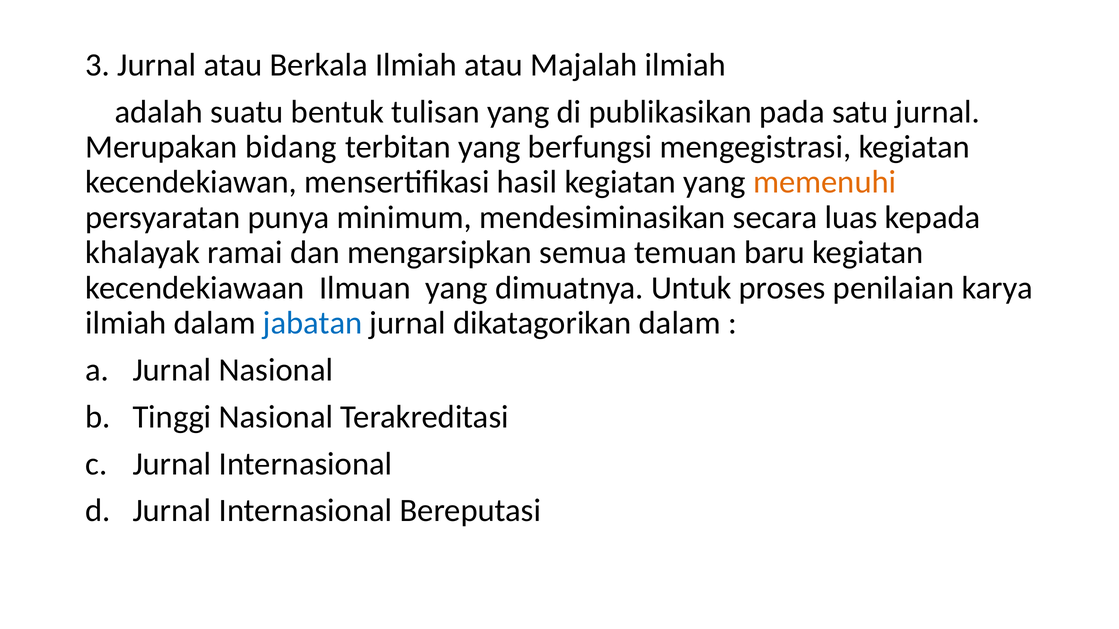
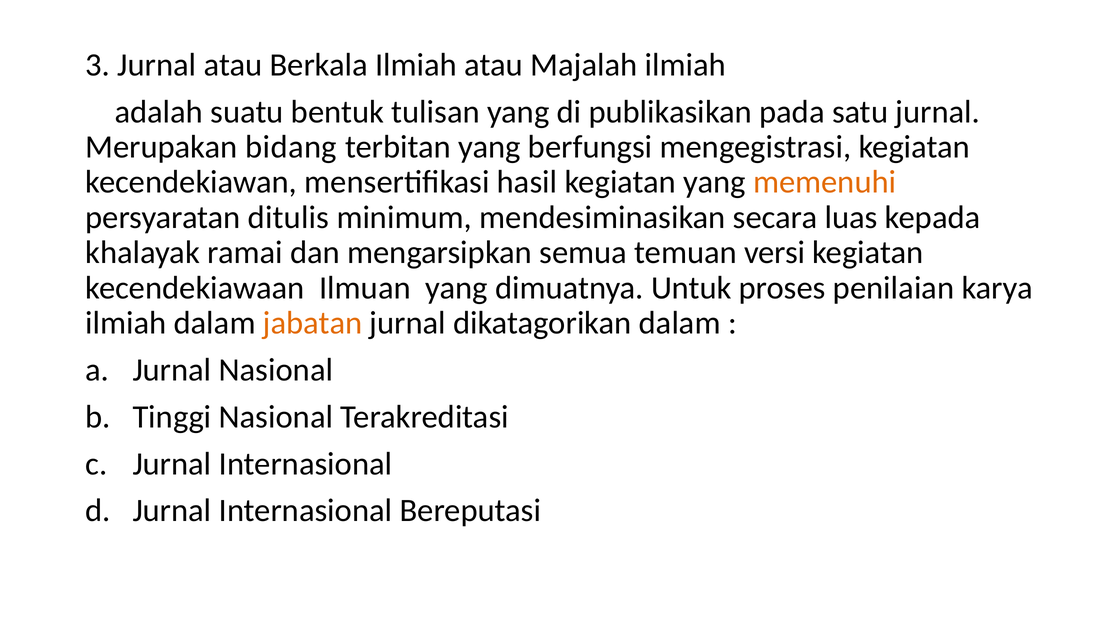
punya: punya -> ditulis (288, 218)
baru: baru -> versi (775, 253)
jabatan colour: blue -> orange (313, 323)
